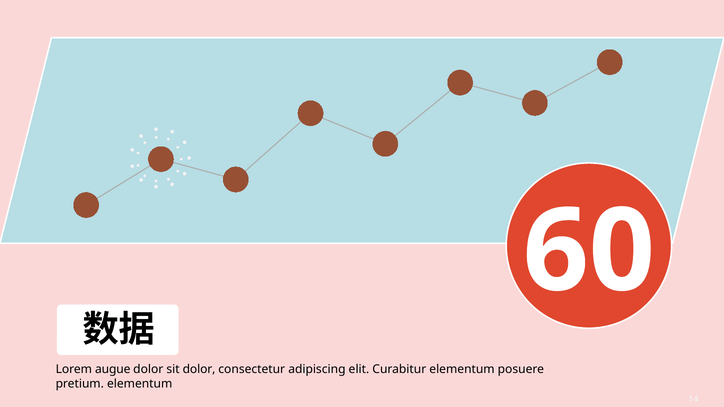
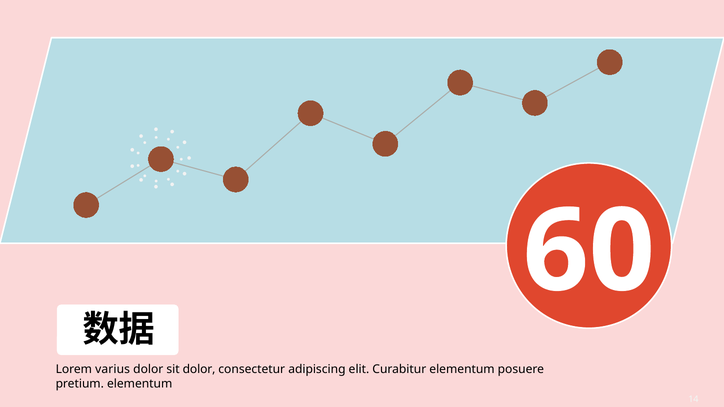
augue: augue -> varius (113, 370)
